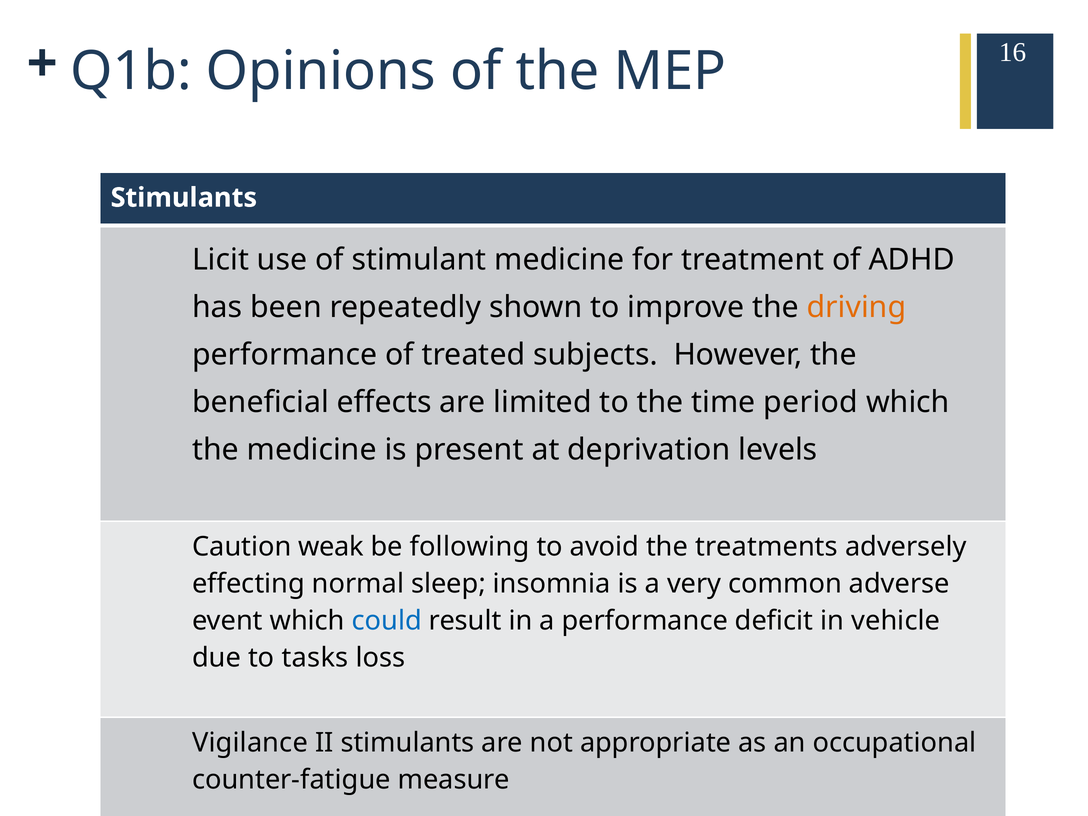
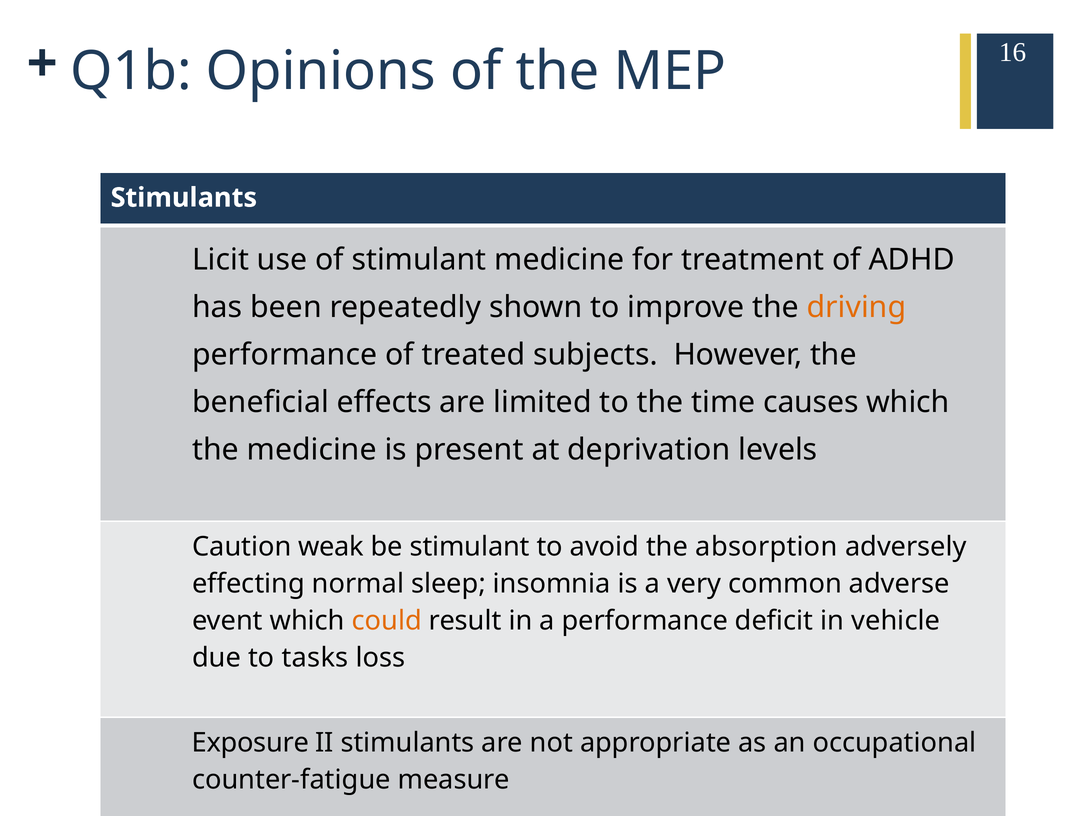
period: period -> causes (811, 402)
be following: following -> stimulant (470, 547)
treatments: treatments -> absorption (766, 547)
could colour: blue -> orange (387, 621)
Vigilance: Vigilance -> Exposure (250, 743)
